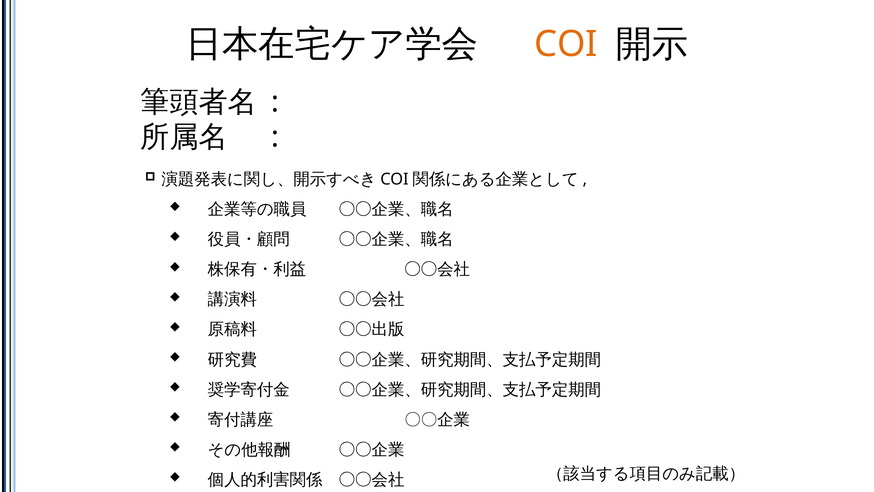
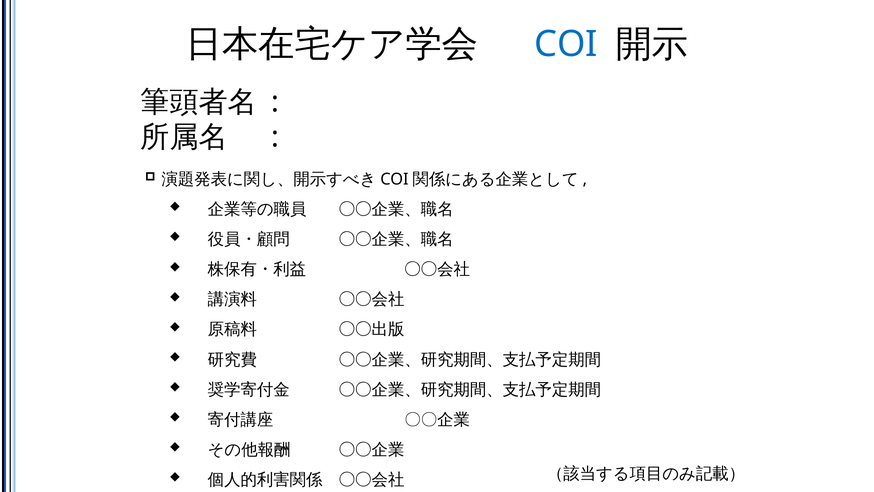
COI colour: orange -> blue (566, 44)
